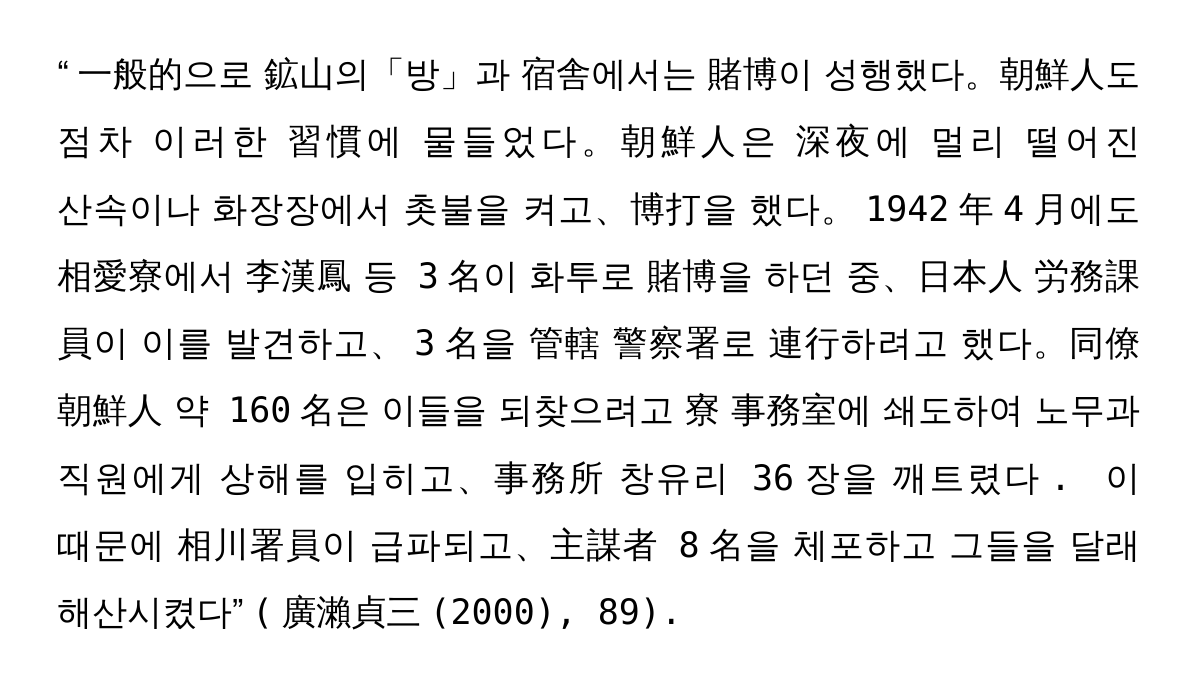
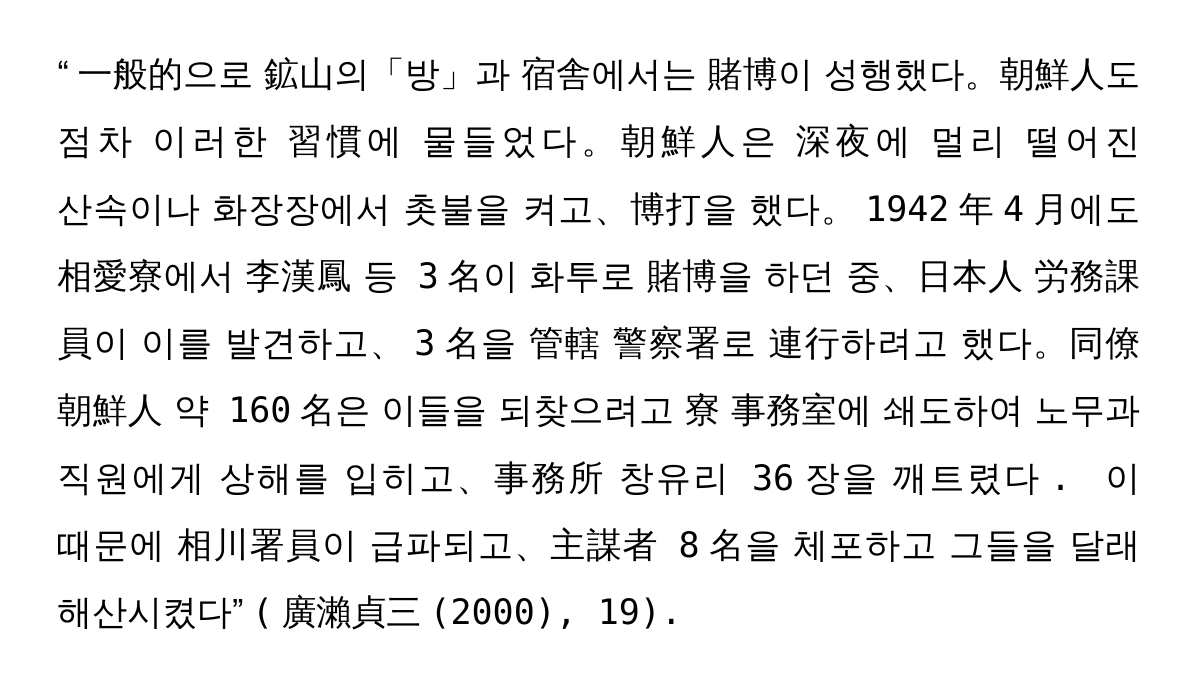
89: 89 -> 19 (640, 613)
